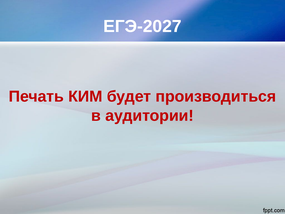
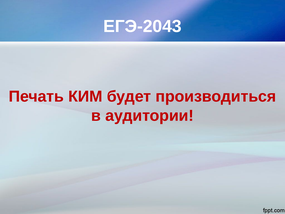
ЕГЭ-2027: ЕГЭ-2027 -> ЕГЭ-2043 (142, 26)
